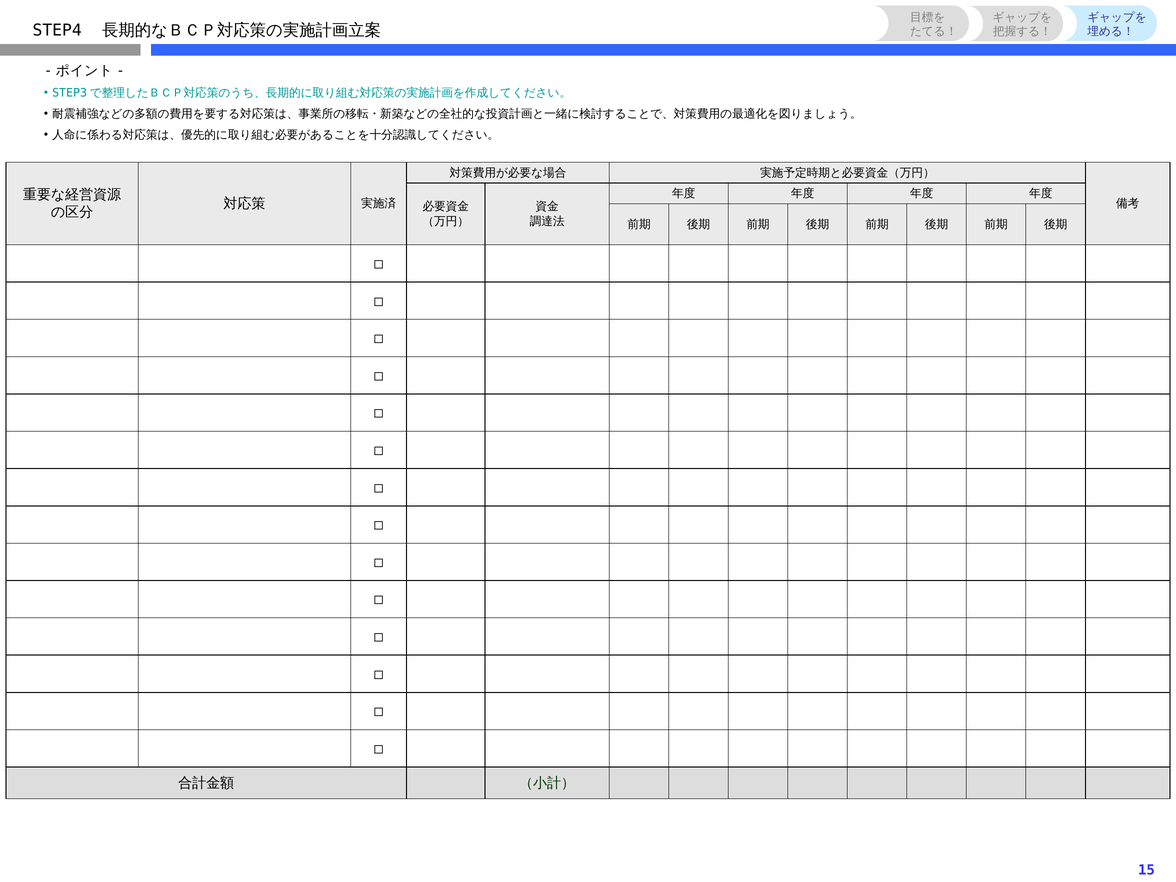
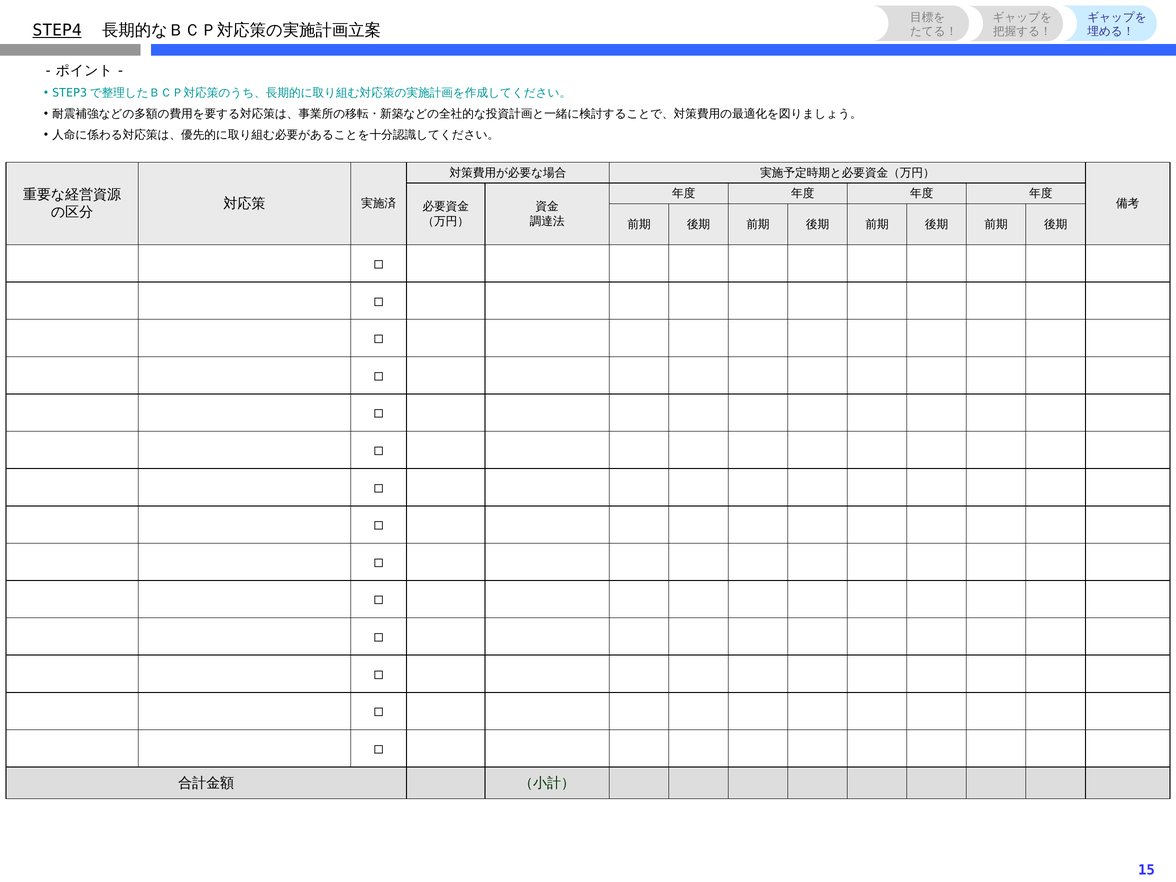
STEP4 underline: none -> present (57, 30)
